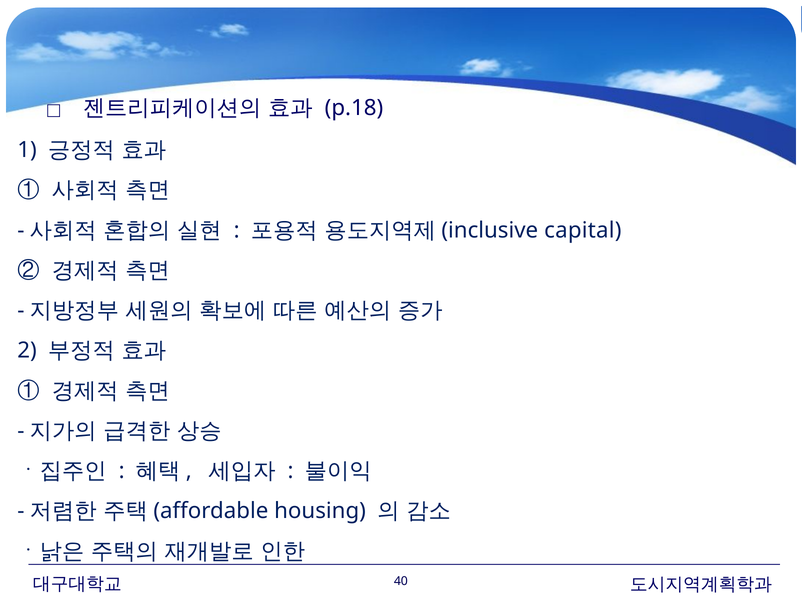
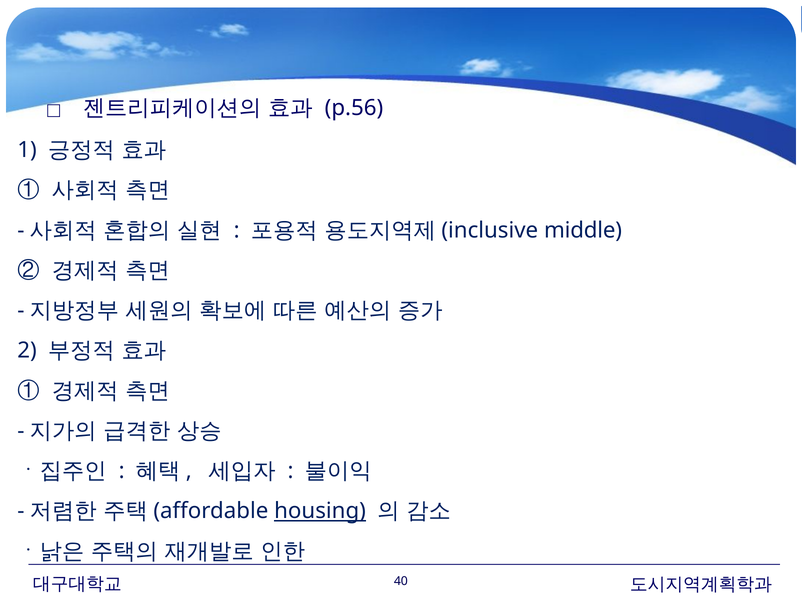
p.18: p.18 -> p.56 (354, 108)
capital: capital -> middle (583, 230)
housing underline: none -> present (320, 511)
